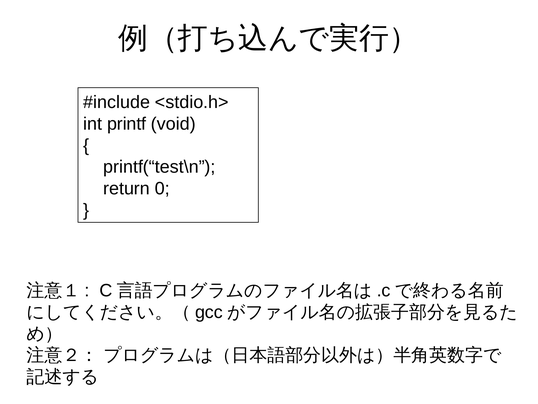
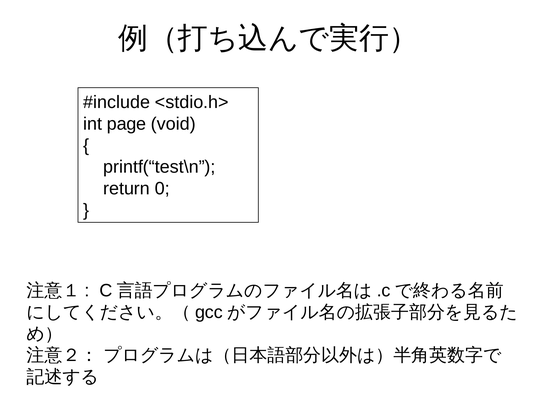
printf: printf -> page (127, 124)
